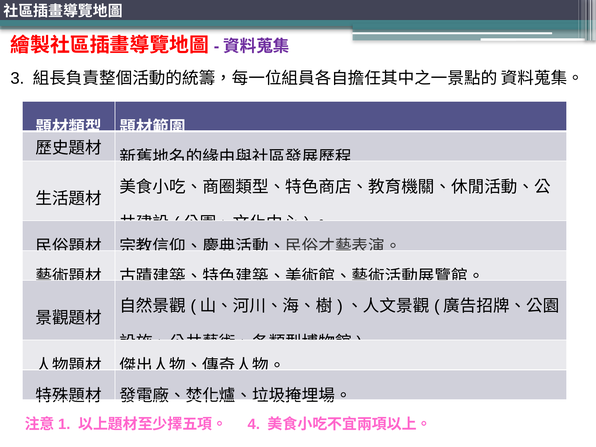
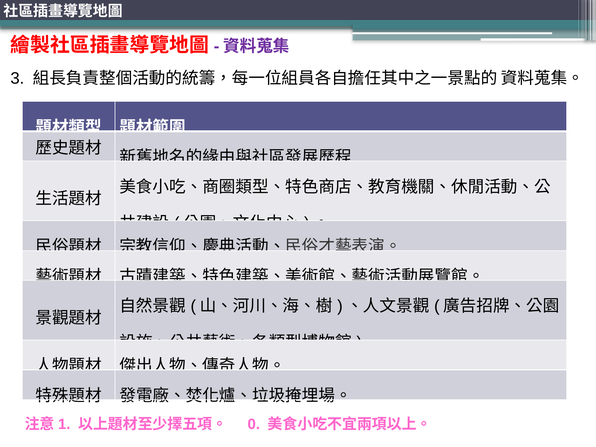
4: 4 -> 0 (254, 424)
